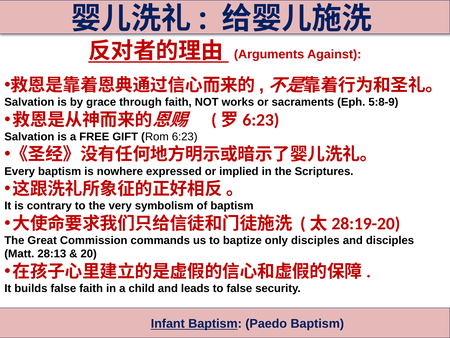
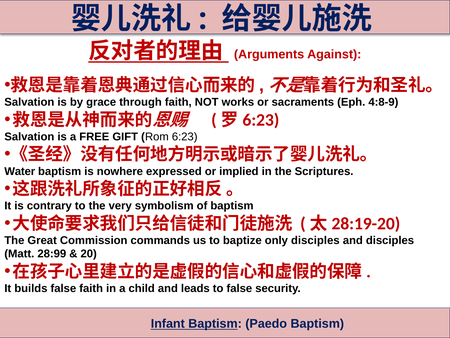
5:8-9: 5:8-9 -> 4:8-9 (383, 102)
Every: Every -> Water (20, 171)
28:13: 28:13 -> 28:99 (52, 254)
